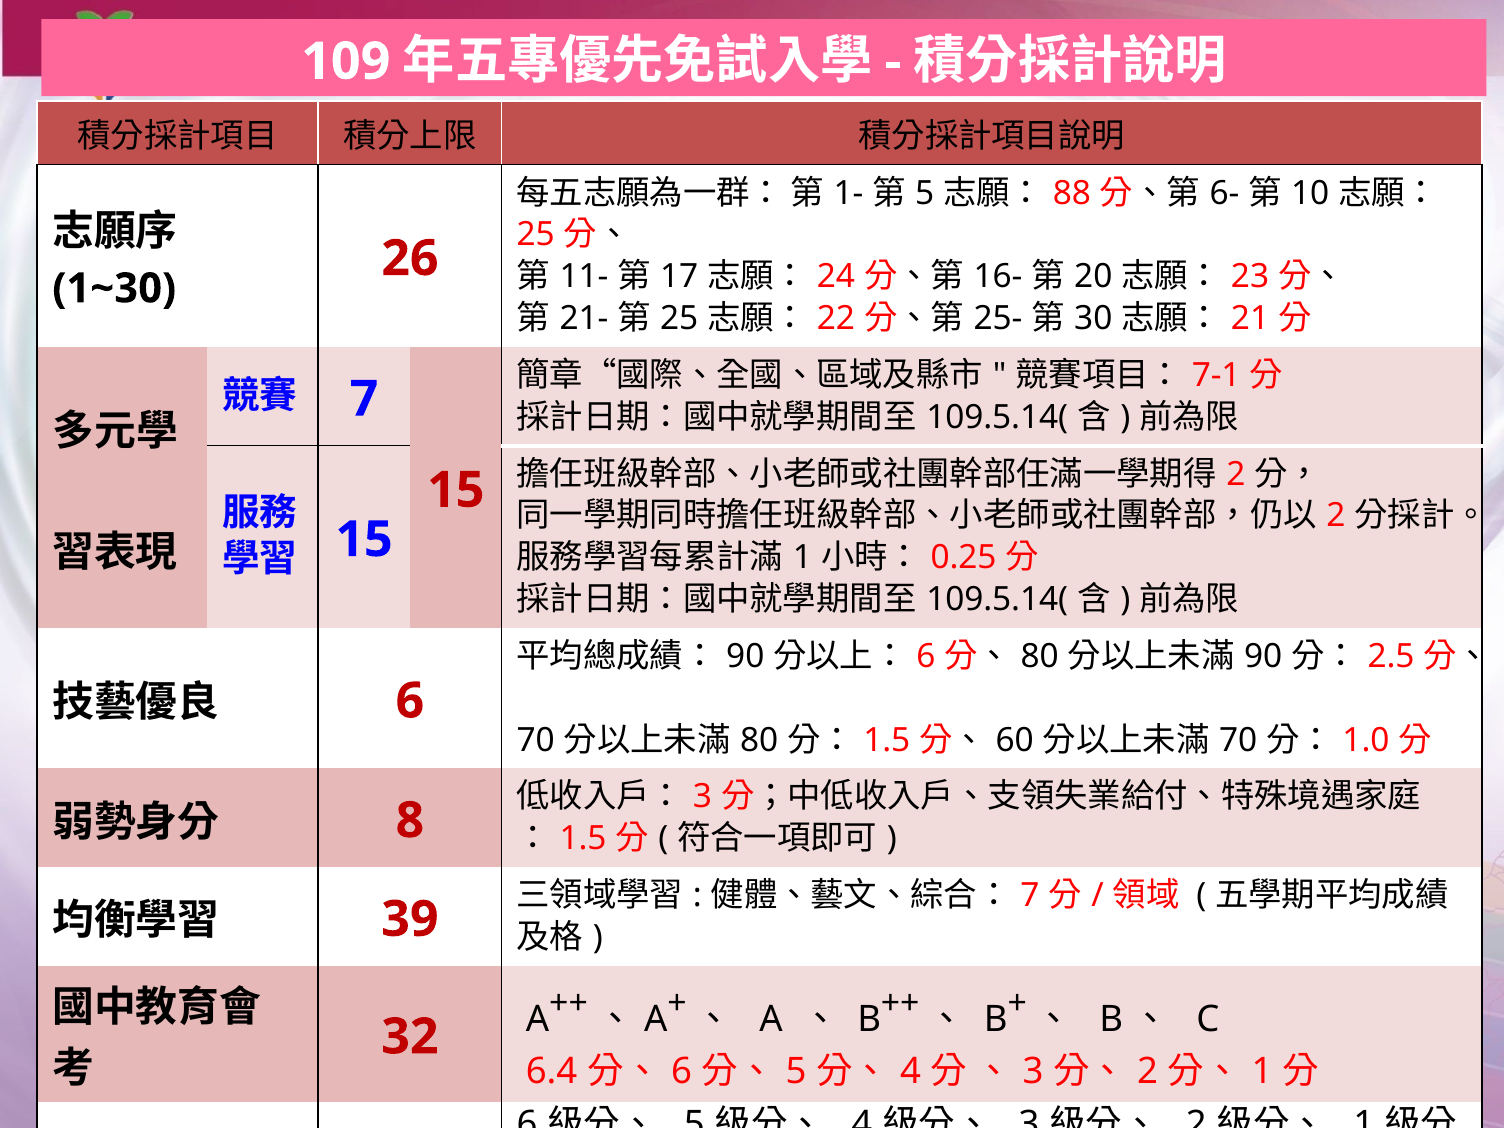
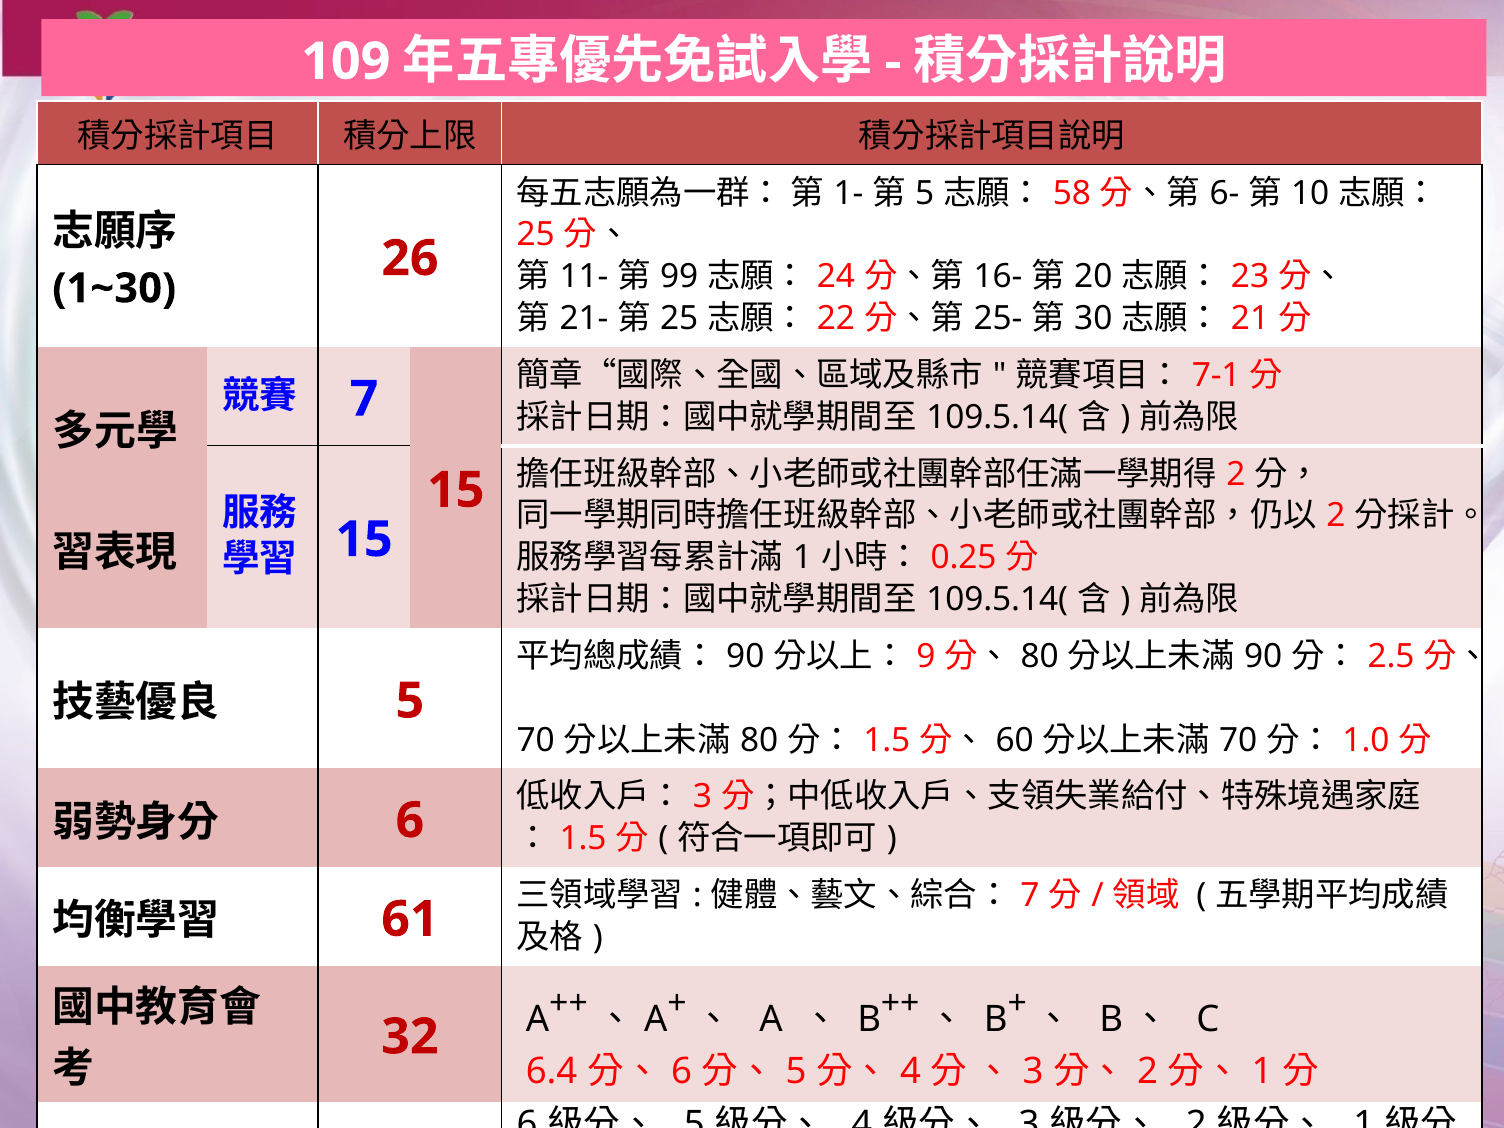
88: 88 -> 58 (1072, 193)
17: 17 -> 99 (679, 277)
6: 6 -> 9 (926, 656)
6: 6 -> 5 (410, 701)
8: 8 -> 6 (410, 821)
39: 39 -> 61 (410, 919)
